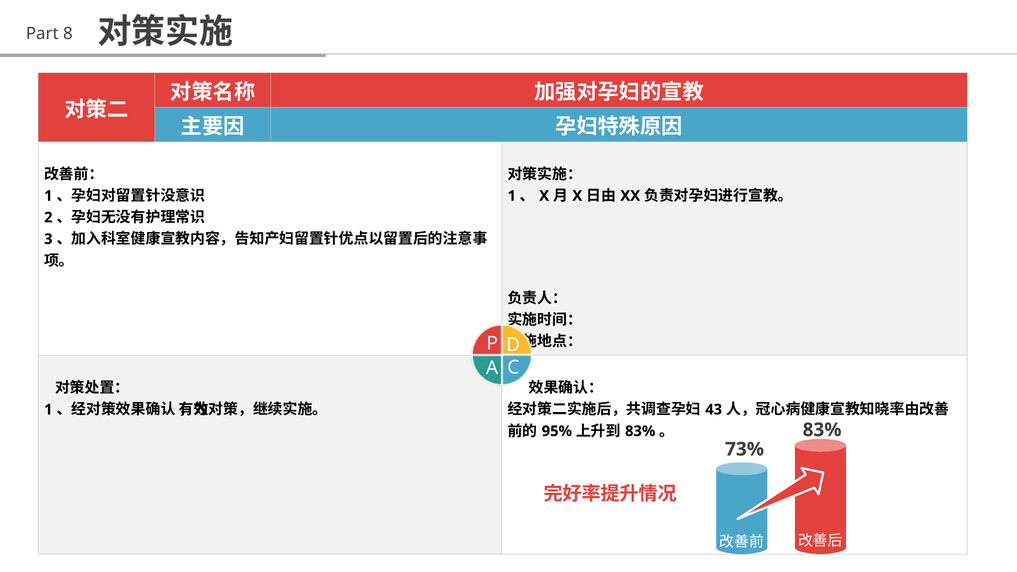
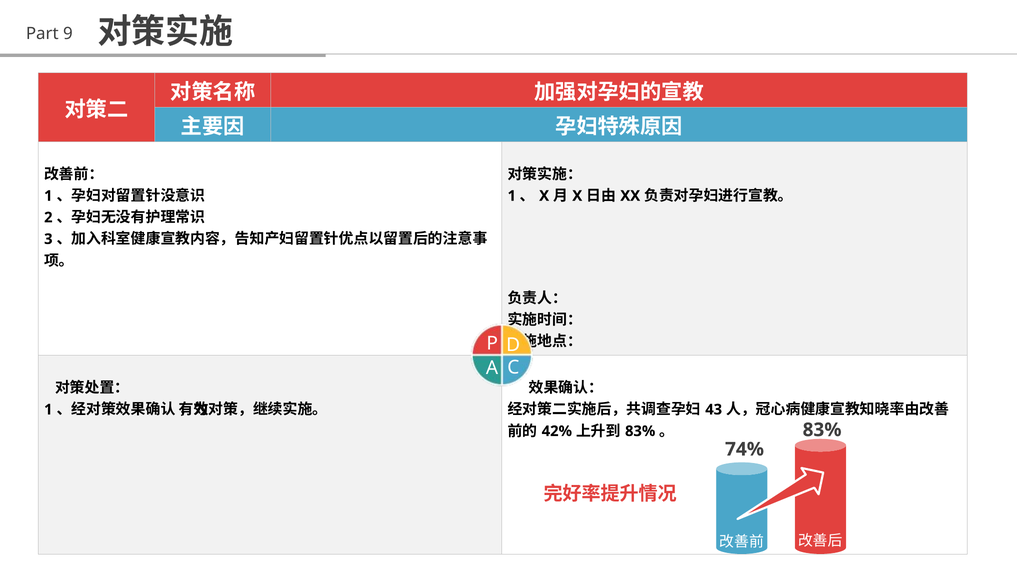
8: 8 -> 9 (68, 34)
95%: 95% -> 42% (557, 431)
73%: 73% -> 74% (745, 449)
